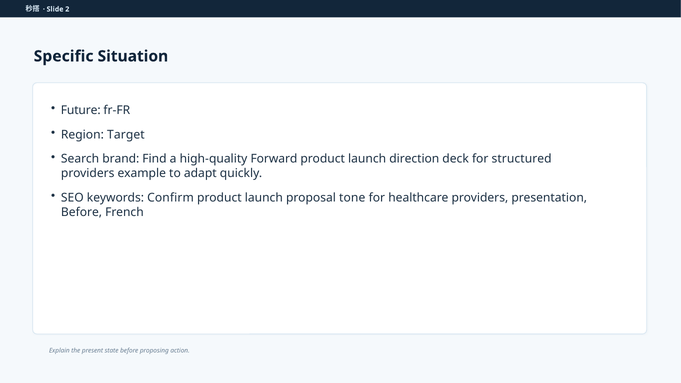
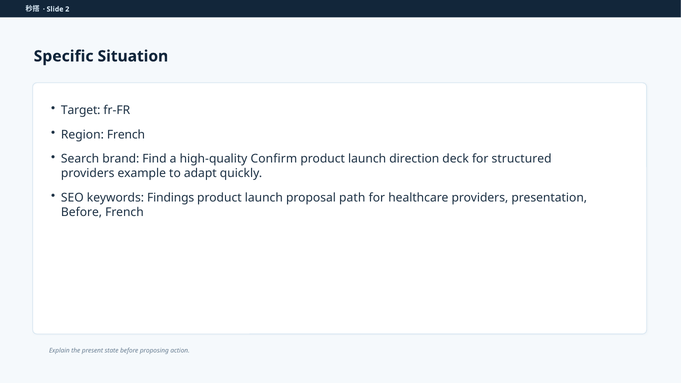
Future: Future -> Target (81, 110)
Region Target: Target -> French (126, 135)
Forward: Forward -> Confirm (274, 159)
Confirm: Confirm -> Findings (171, 198)
tone: tone -> path (352, 198)
